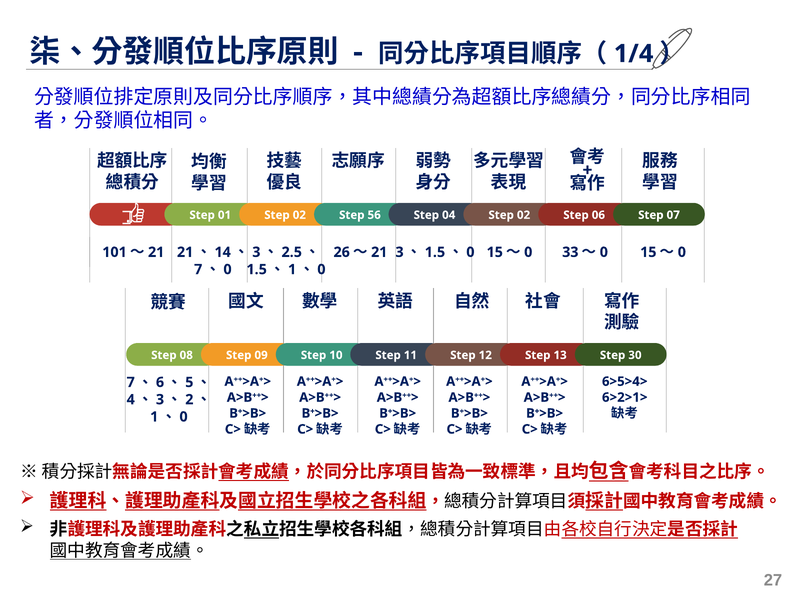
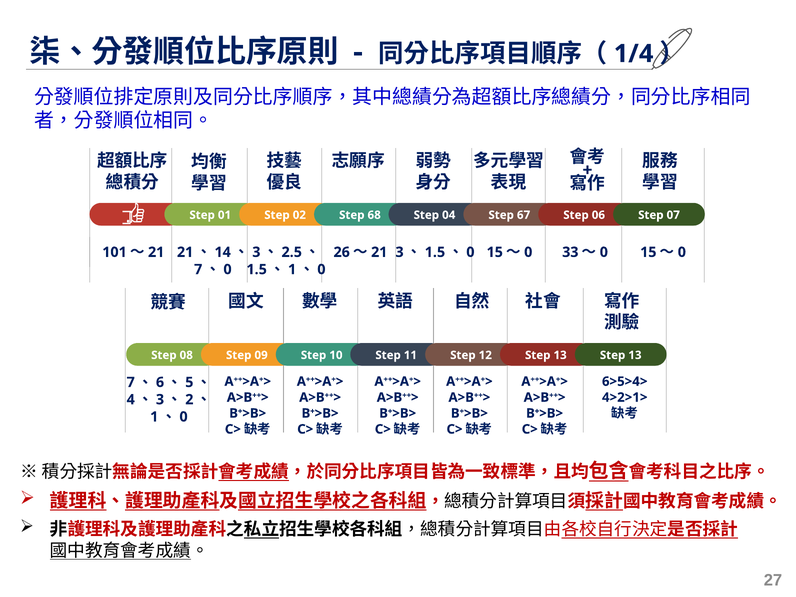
56: 56 -> 68 (374, 215)
04 Step 02: 02 -> 67 (524, 215)
13 Step 30: 30 -> 13 (635, 355)
6>2>1>: 6>2>1> -> 4>2>1> (625, 397)
